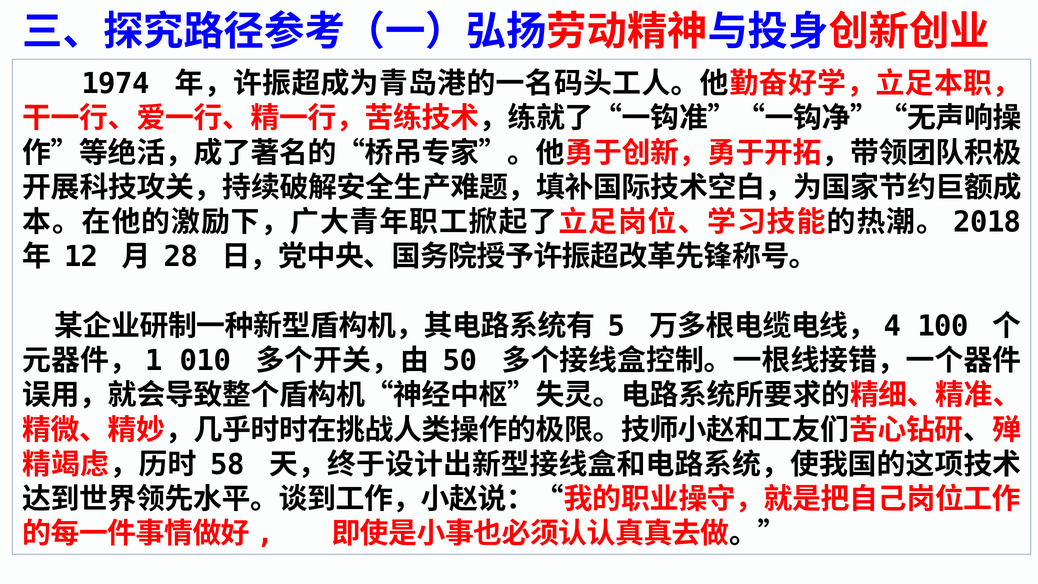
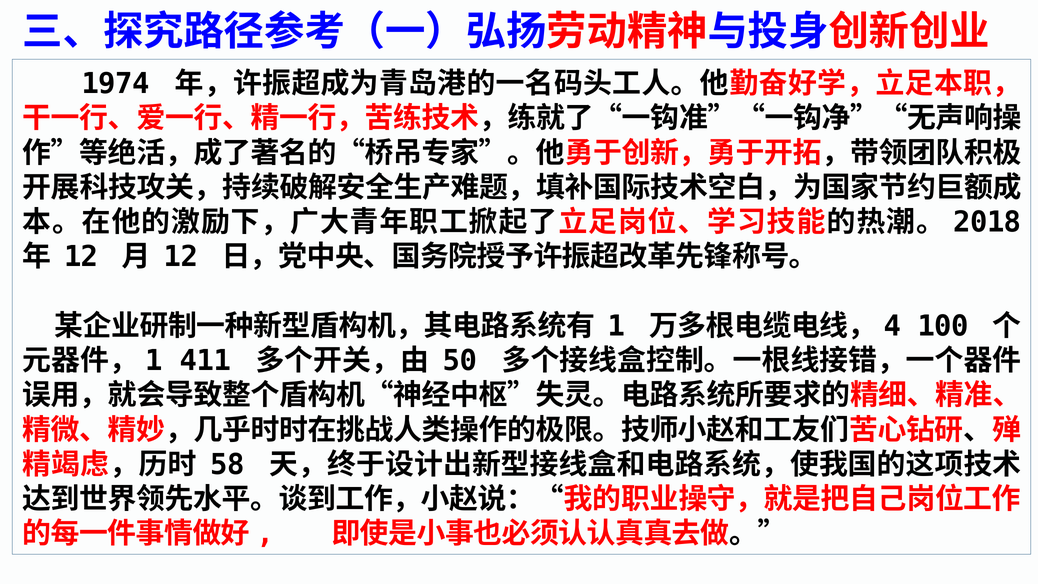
28: 28 -> 12 (181, 257)
5: 5 -> 1 (617, 326)
010: 010 -> 411 (205, 361)
